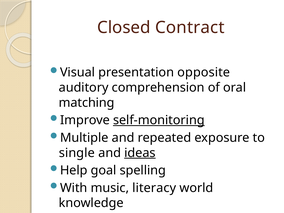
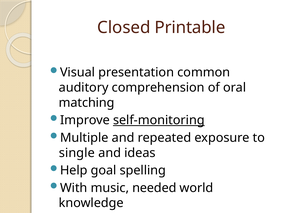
Contract: Contract -> Printable (190, 27)
opposite: opposite -> common (204, 72)
ideas underline: present -> none (140, 153)
literacy: literacy -> needed (154, 188)
